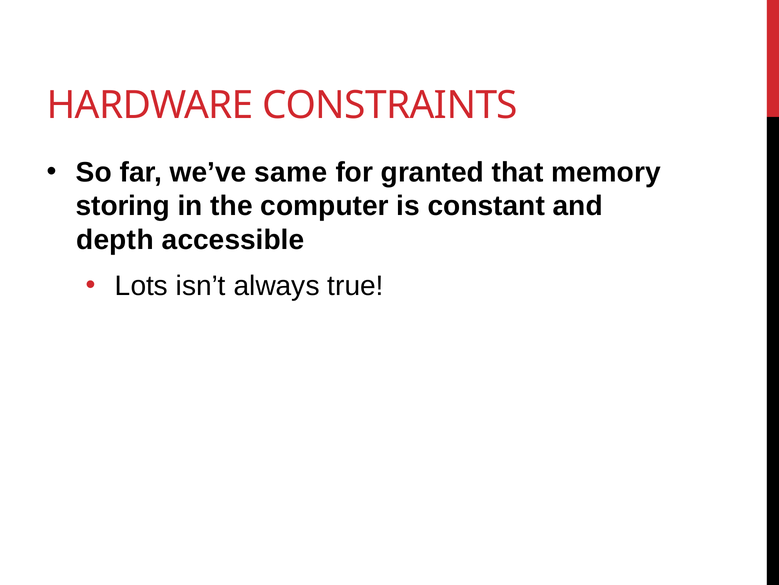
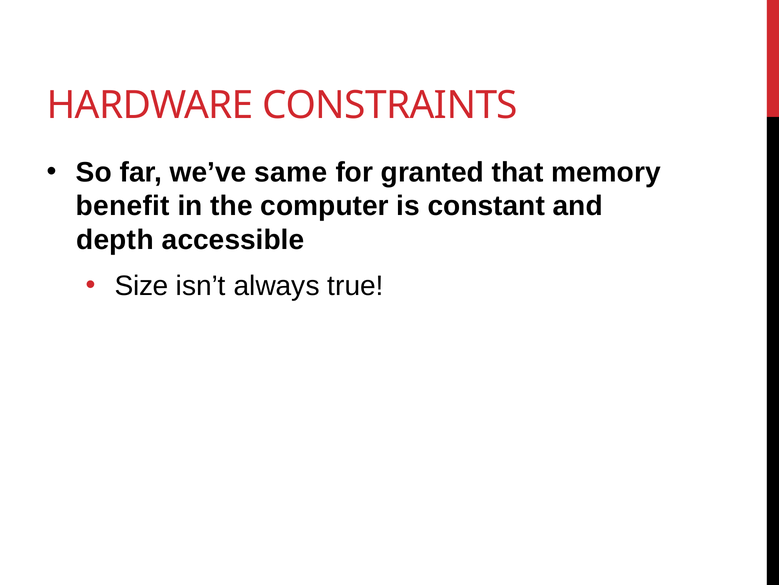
storing: storing -> benefit (123, 206)
Lots: Lots -> Size (142, 286)
